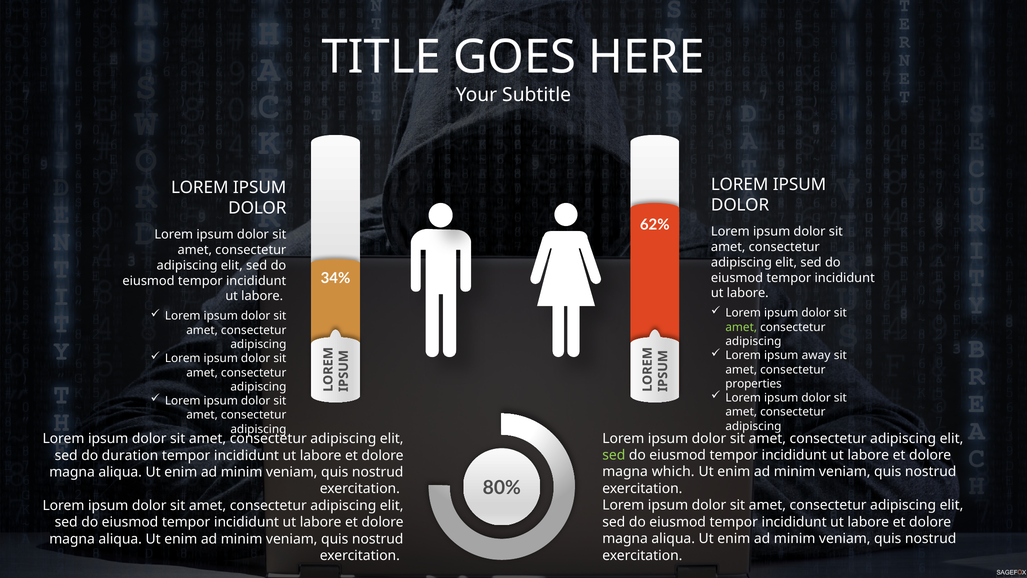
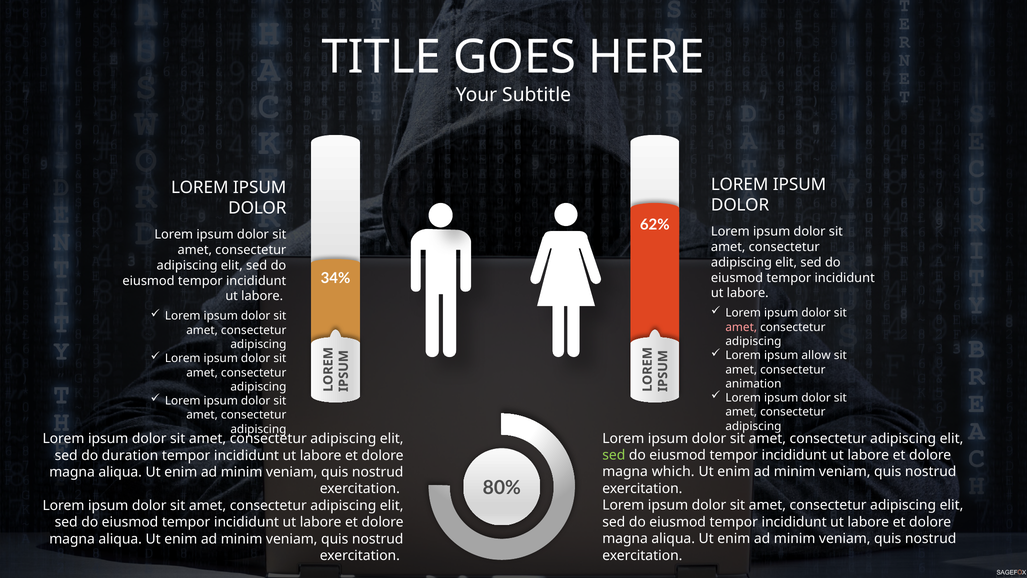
amet colour: light green -> pink (741, 327)
away: away -> allow (816, 355)
properties: properties -> animation (753, 384)
